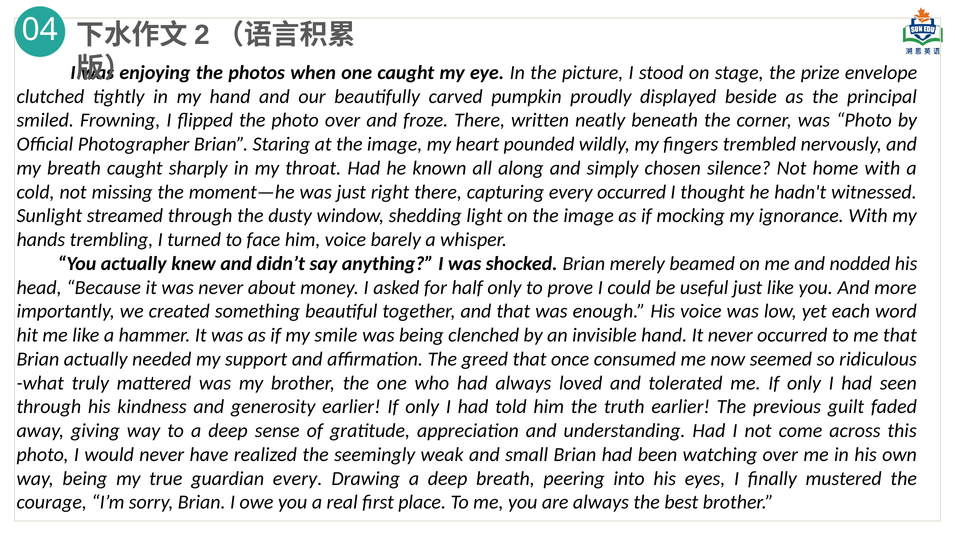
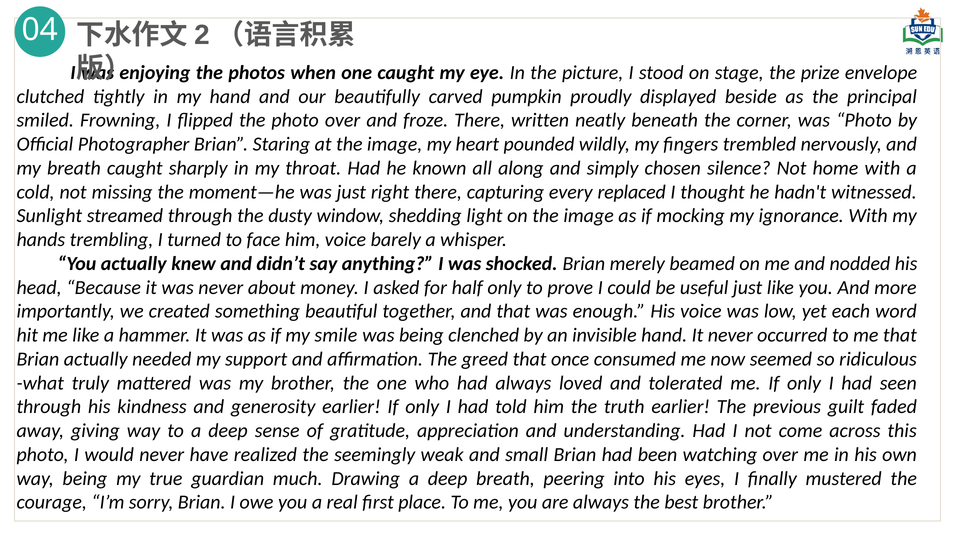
every occurred: occurred -> replaced (632, 192)
guardian every: every -> much (298, 479)
